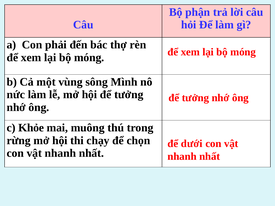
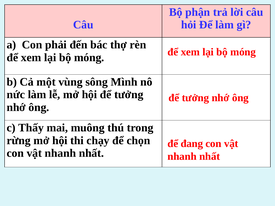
Khỏe: Khỏe -> Thấy (31, 128)
dưới: dưới -> đang (192, 144)
